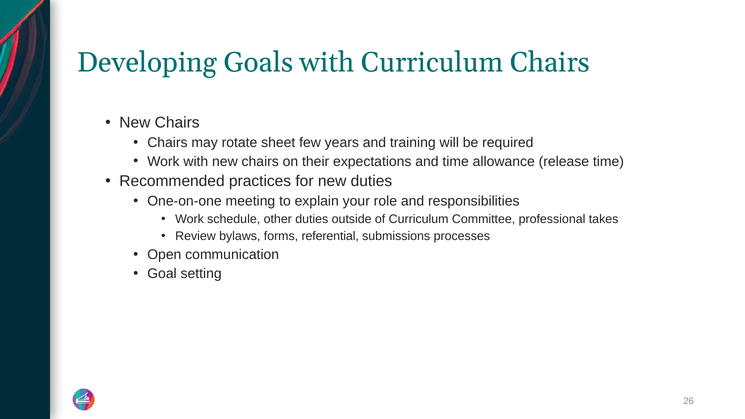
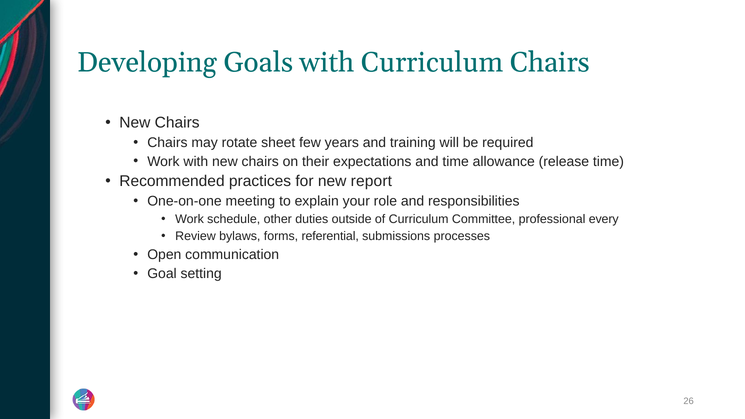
new duties: duties -> report (371, 181)
takes: takes -> every (604, 219)
